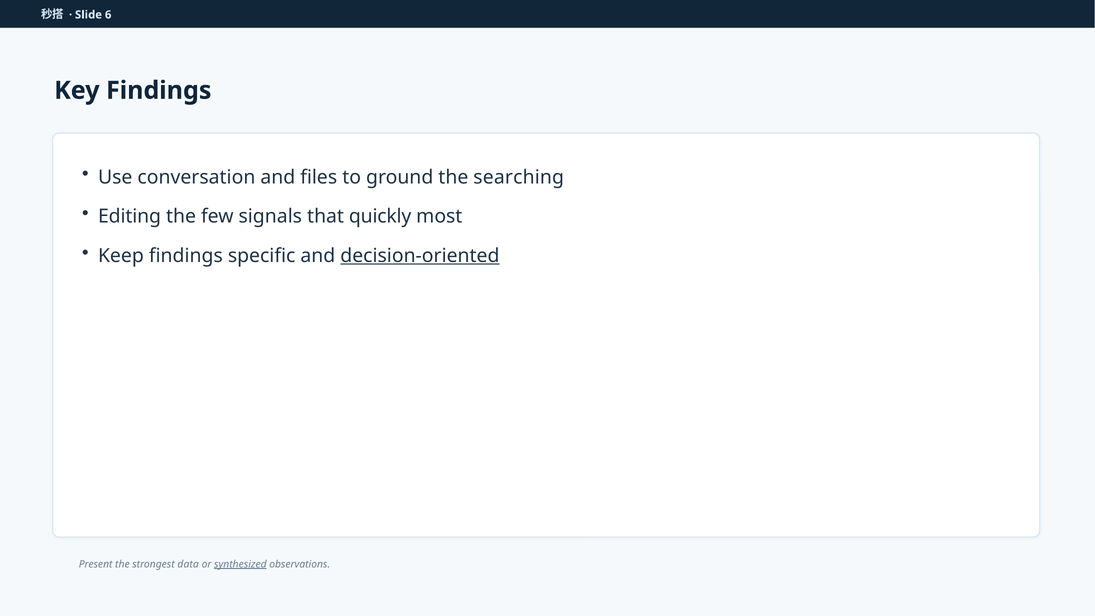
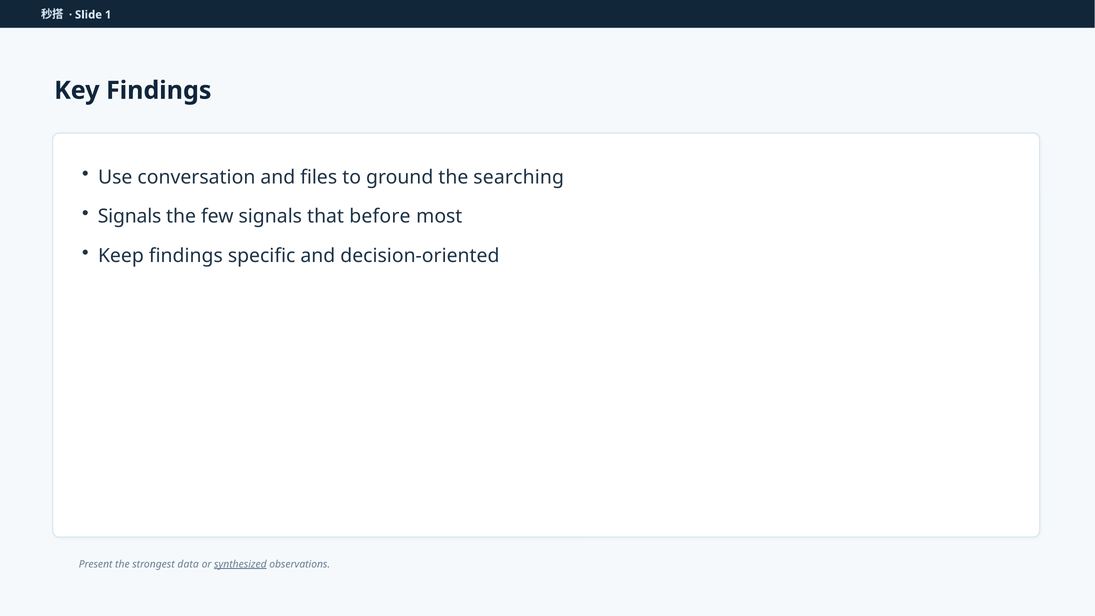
6: 6 -> 1 (108, 15)
Editing: Editing -> Signals (130, 216)
quickly: quickly -> before (380, 216)
decision-oriented underline: present -> none (420, 256)
